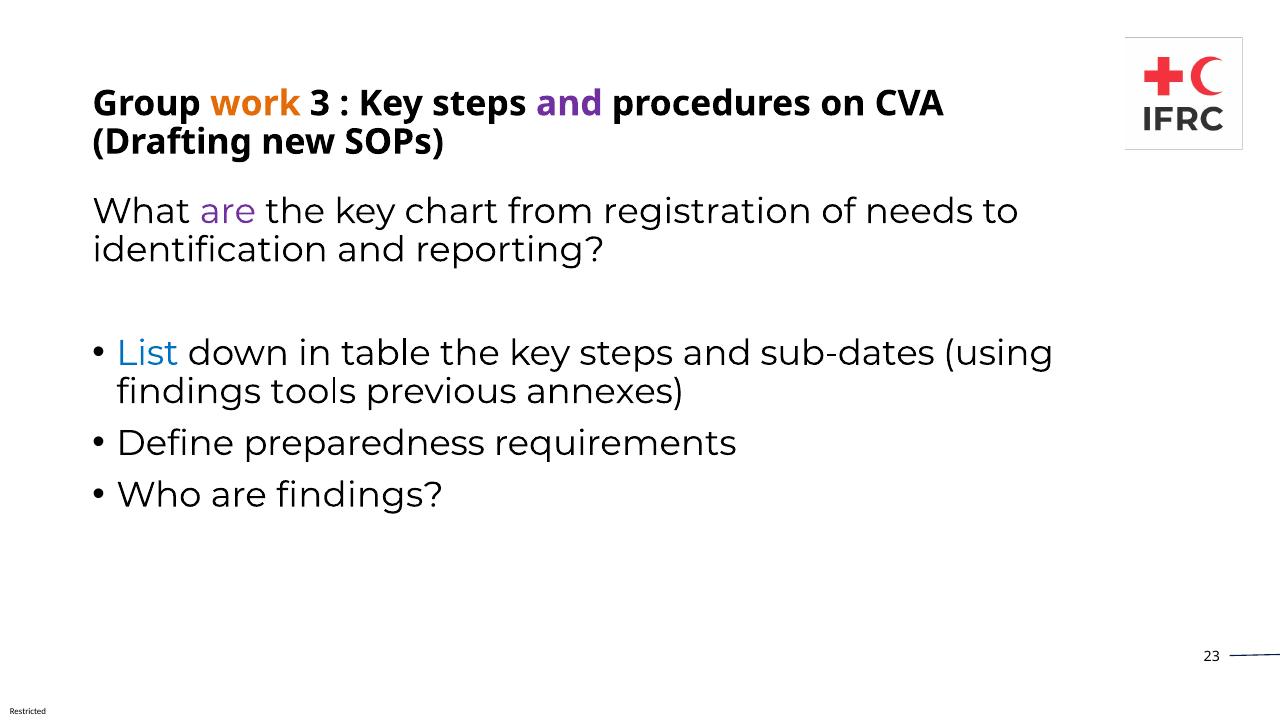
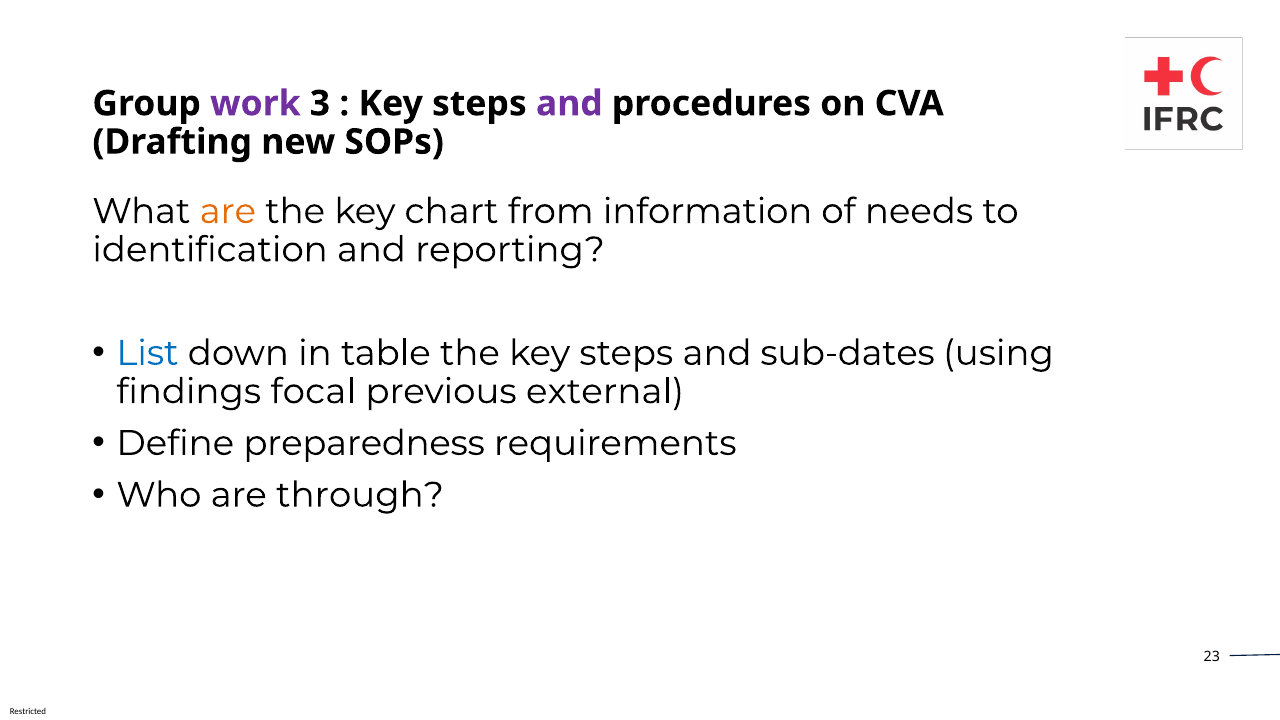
work colour: orange -> purple (255, 104)
are colour: purple -> orange (228, 211)
registration: registration -> information (708, 211)
tools: tools -> focal (313, 392)
annexes: annexes -> external (605, 392)
are findings: findings -> through (360, 495)
